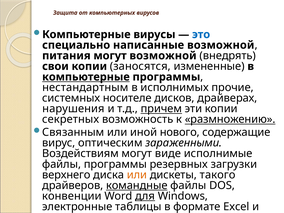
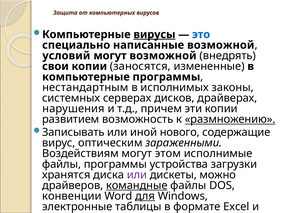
вирусы underline: none -> present (154, 34)
питания: питания -> условий (66, 56)
компьютерные underline: present -> none (86, 77)
прочие: прочие -> законы (233, 88)
носителе: носителе -> серверах (127, 98)
причем underline: present -> none (161, 109)
секретных: секретных -> развитием (71, 119)
Связанным: Связанным -> Записывать (73, 132)
виде: виде -> этом (168, 154)
резервных: резервных -> устройства (179, 164)
верхнего: верхнего -> хранятся (66, 175)
или colour: orange -> purple (137, 175)
такого: такого -> можно (218, 175)
